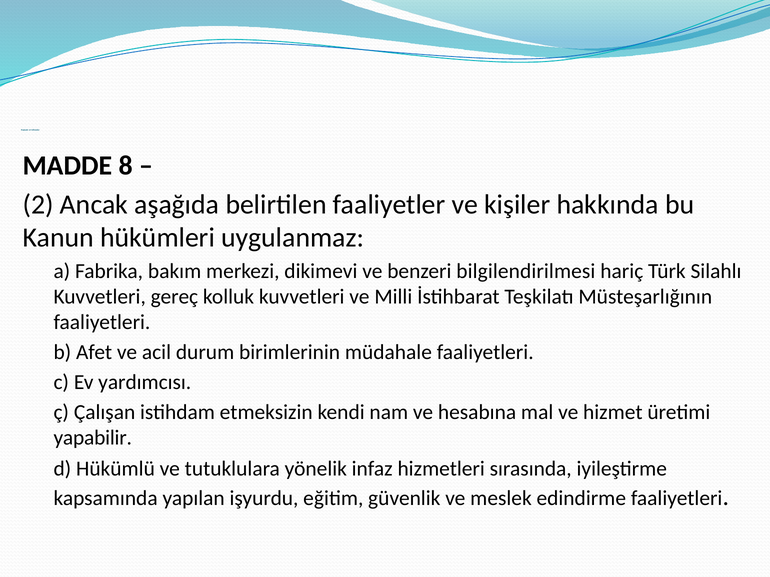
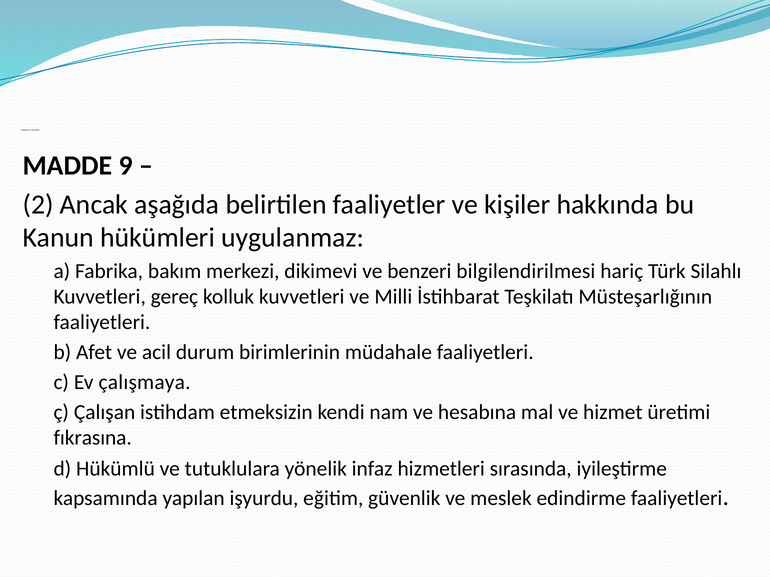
8: 8 -> 9 (126, 166)
yardımcısı: yardımcısı -> çalışmaya (145, 382)
yapabilir: yapabilir -> fıkrasına (93, 438)
